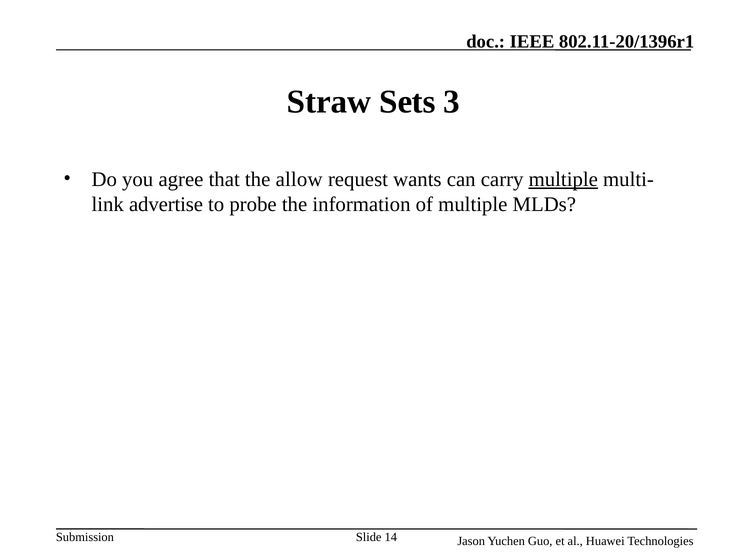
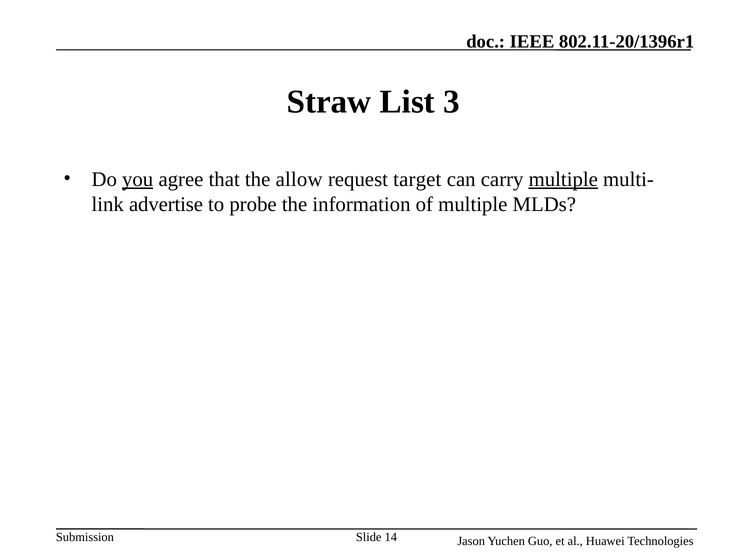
Sets: Sets -> List (407, 102)
you underline: none -> present (138, 180)
wants: wants -> target (417, 180)
